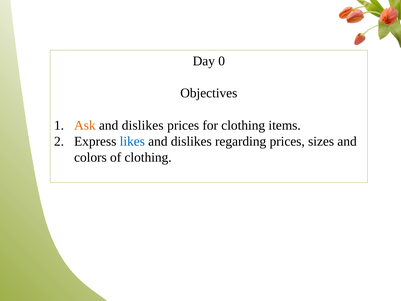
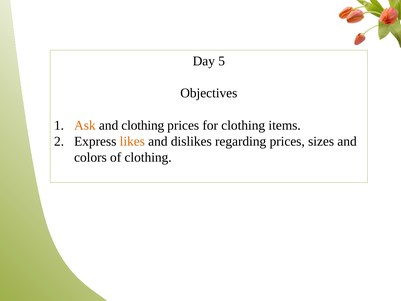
0: 0 -> 5 (222, 61)
dislikes: dislikes -> clothing (143, 125)
likes colour: blue -> orange (132, 141)
